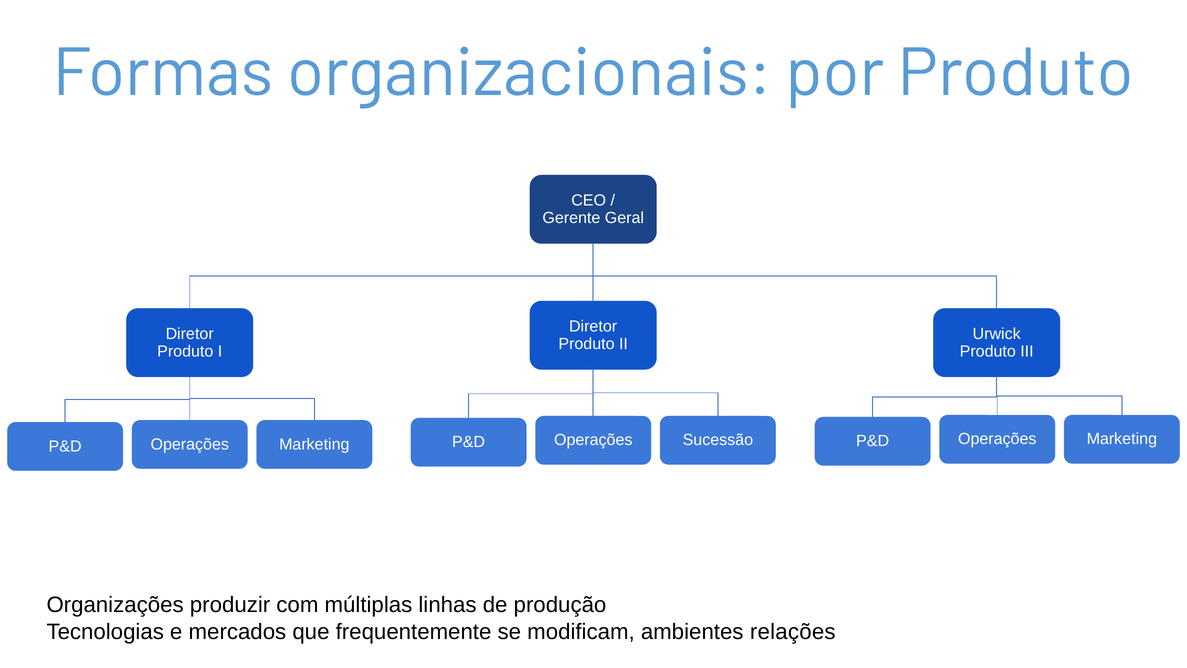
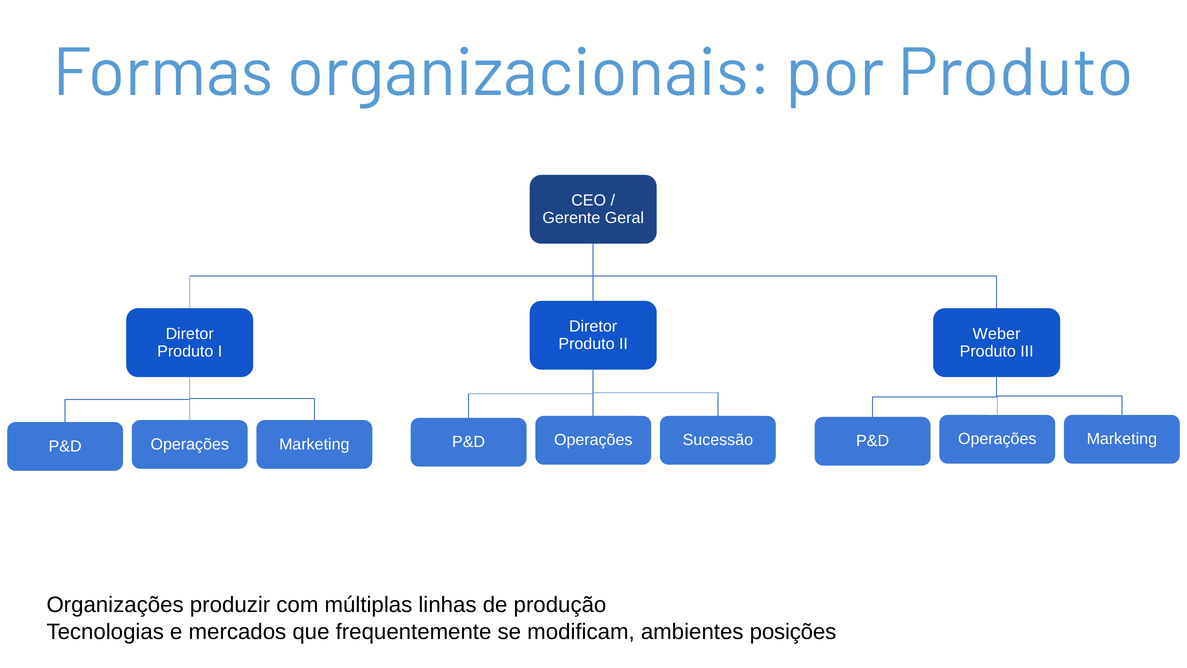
Urwick: Urwick -> Weber (997, 334)
relações: relações -> posições (793, 631)
